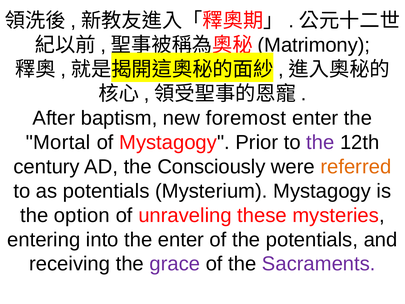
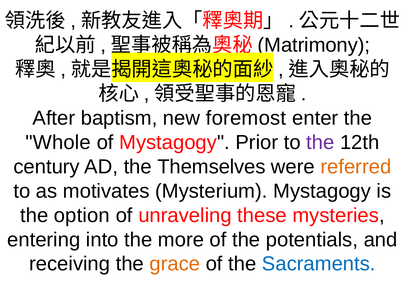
Mortal: Mortal -> Whole (58, 142)
Consciously: Consciously -> Themselves (211, 167)
as potentials: potentials -> motivates (106, 191)
the enter: enter -> more (181, 239)
grace colour: purple -> orange (175, 264)
Sacraments colour: purple -> blue (319, 264)
